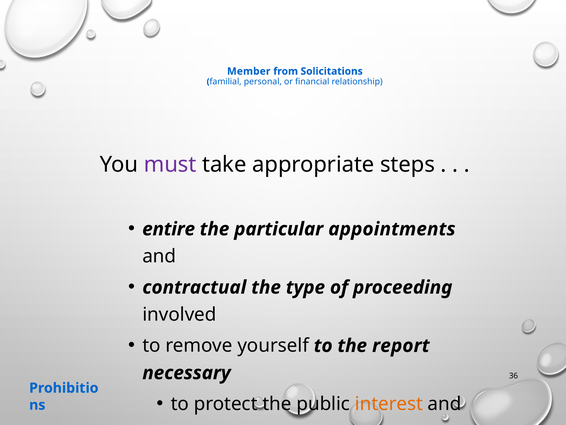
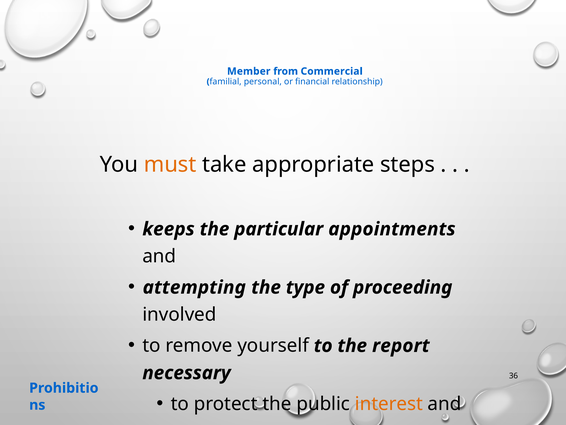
Solicitations: Solicitations -> Commercial (332, 71)
must colour: purple -> orange (170, 164)
entire: entire -> keeps (169, 229)
contractual: contractual -> attempting (194, 287)
